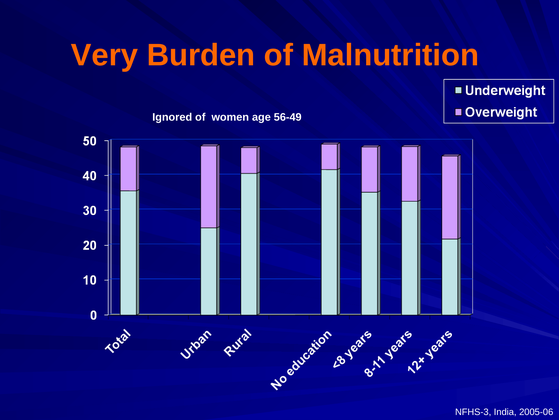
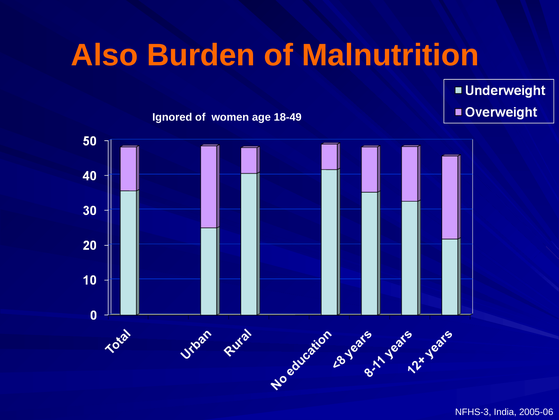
Very: Very -> Also (105, 55)
56-49: 56-49 -> 18-49 (288, 117)
